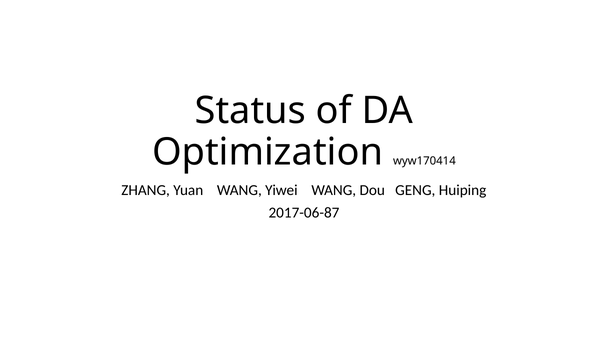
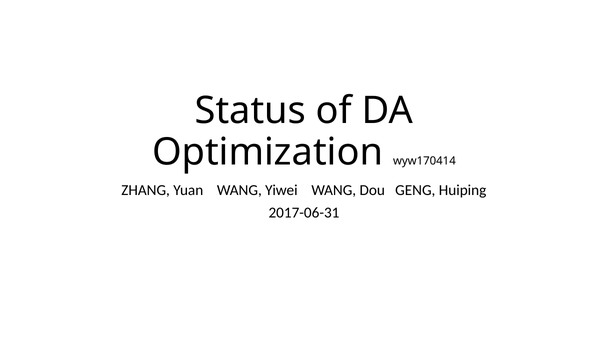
2017-06-87: 2017-06-87 -> 2017-06-31 (304, 213)
